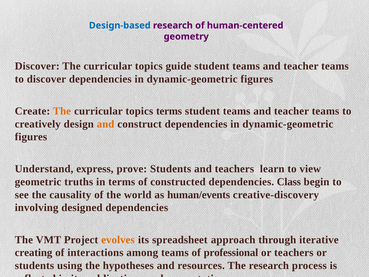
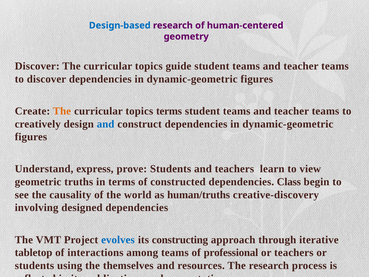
and colour: orange -> blue (106, 124)
human/events: human/events -> human/truths (199, 195)
evolves colour: orange -> blue (118, 239)
spreadsheet: spreadsheet -> constructing (180, 239)
creating: creating -> tabletop (34, 252)
hypotheses: hypotheses -> themselves (128, 265)
